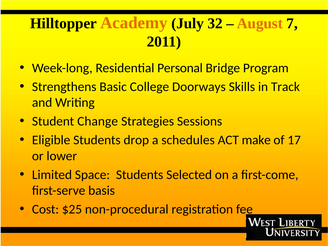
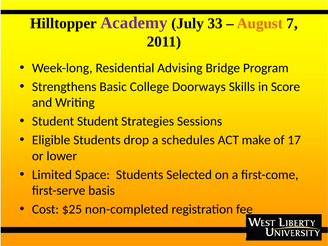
Academy colour: orange -> purple (134, 23)
32: 32 -> 33 (215, 23)
Personal: Personal -> Advising (180, 68)
Track: Track -> Score (286, 87)
Student Change: Change -> Student (98, 121)
non-procedural: non-procedural -> non-completed (127, 209)
